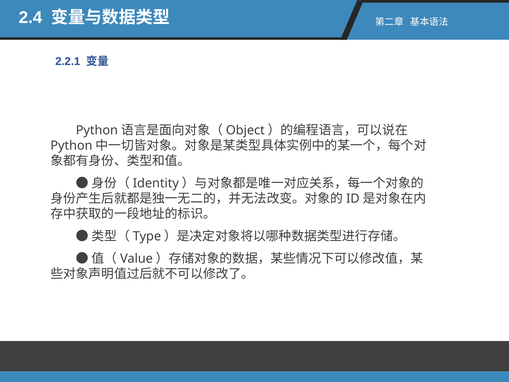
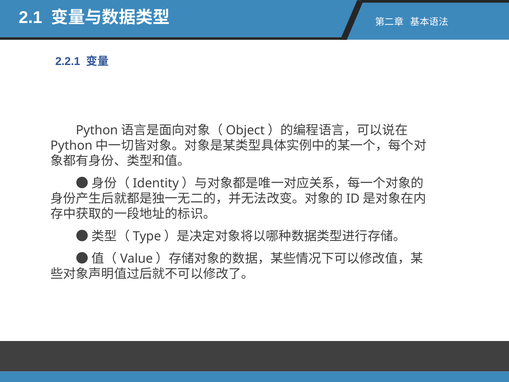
2.4: 2.4 -> 2.1 (30, 17)
